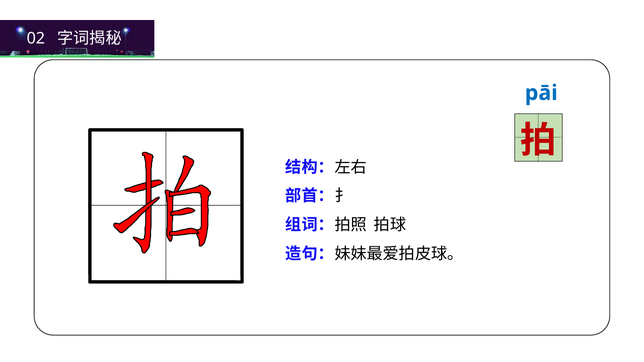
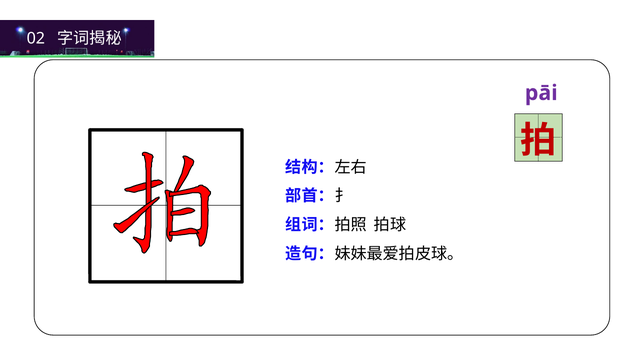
pāi colour: blue -> purple (541, 93)
